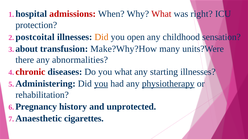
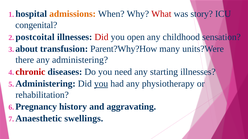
admissions colour: red -> orange (73, 14)
right: right -> story (202, 14)
protection: protection -> congenital (36, 25)
Did colour: orange -> red (101, 37)
Make?Why?How: Make?Why?How -> Parent?Why?How (124, 49)
any abnormalities: abnormalities -> administering (80, 60)
you what: what -> need (123, 72)
physiotherapy underline: present -> none (168, 84)
unprotected: unprotected -> aggravating (131, 107)
cigarettes: cigarettes -> swellings (84, 119)
